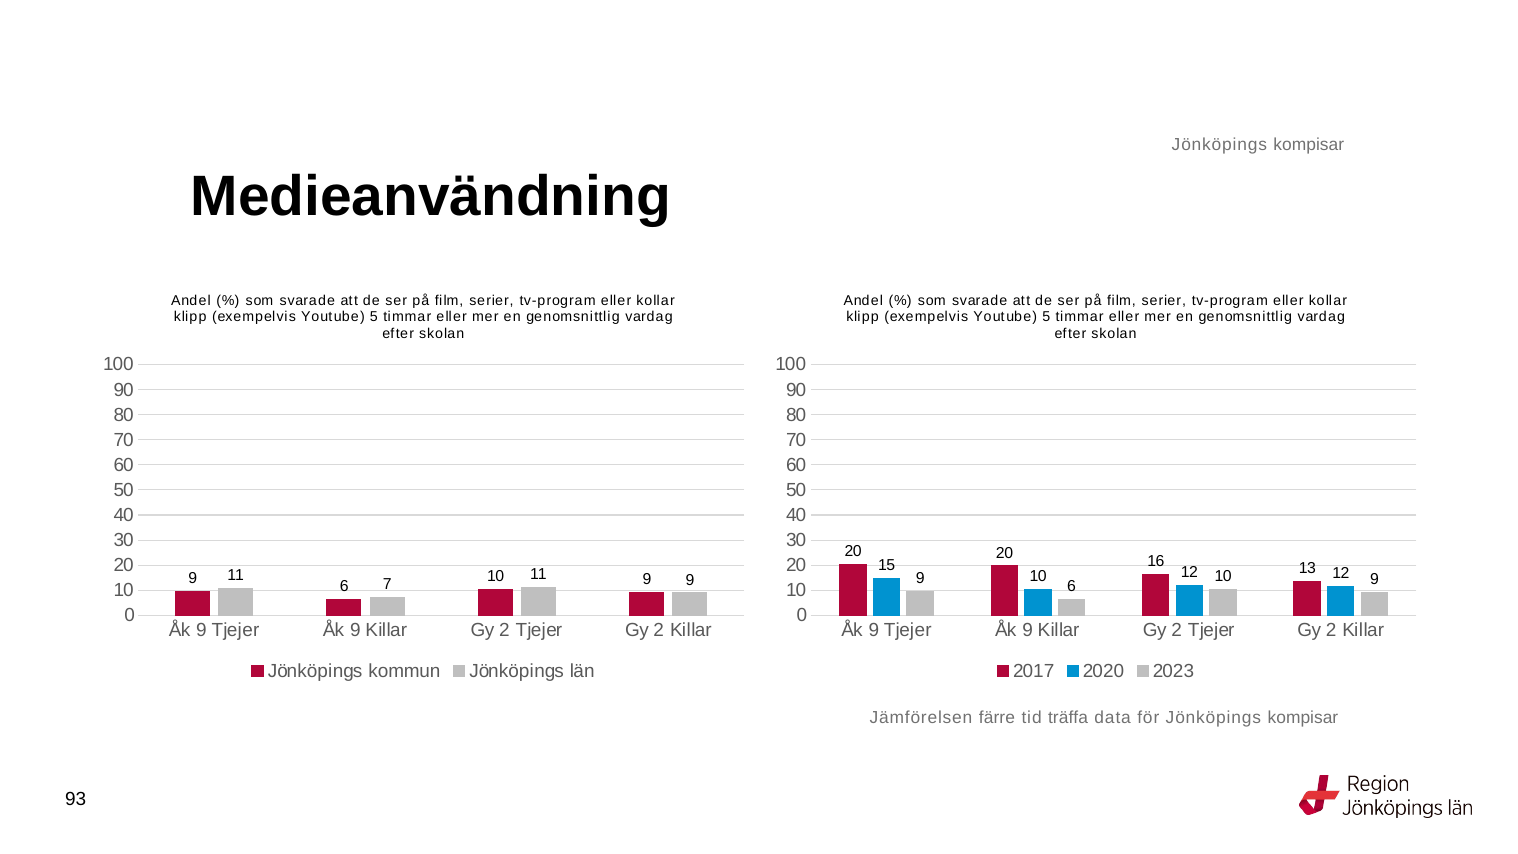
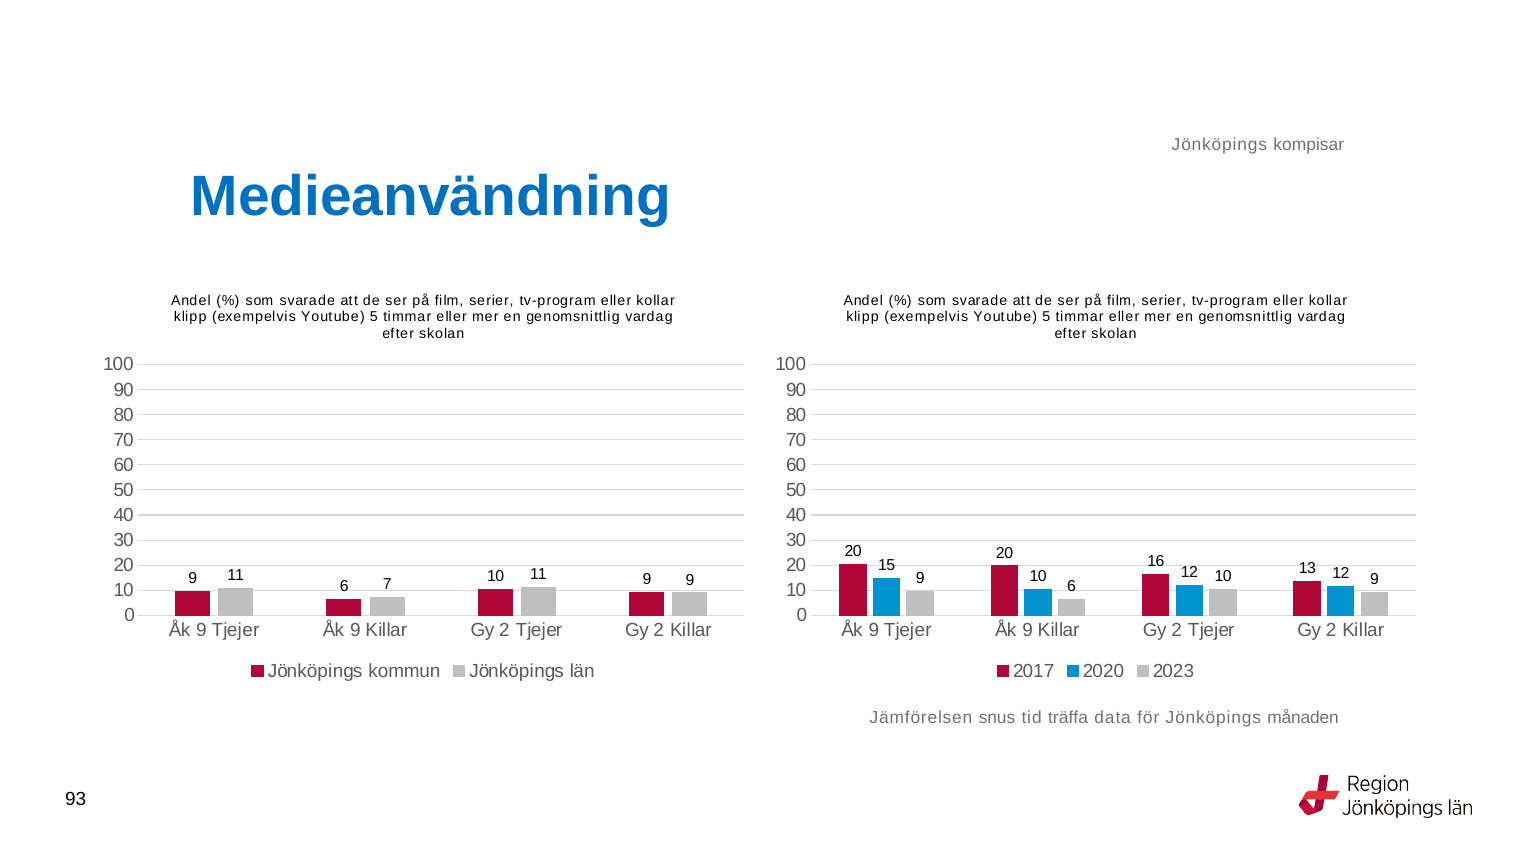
Medieanvändning colour: black -> blue (431, 197)
färre: färre -> snus (997, 718)
för Jönköpings kompisar: kompisar -> månaden (1303, 718)
